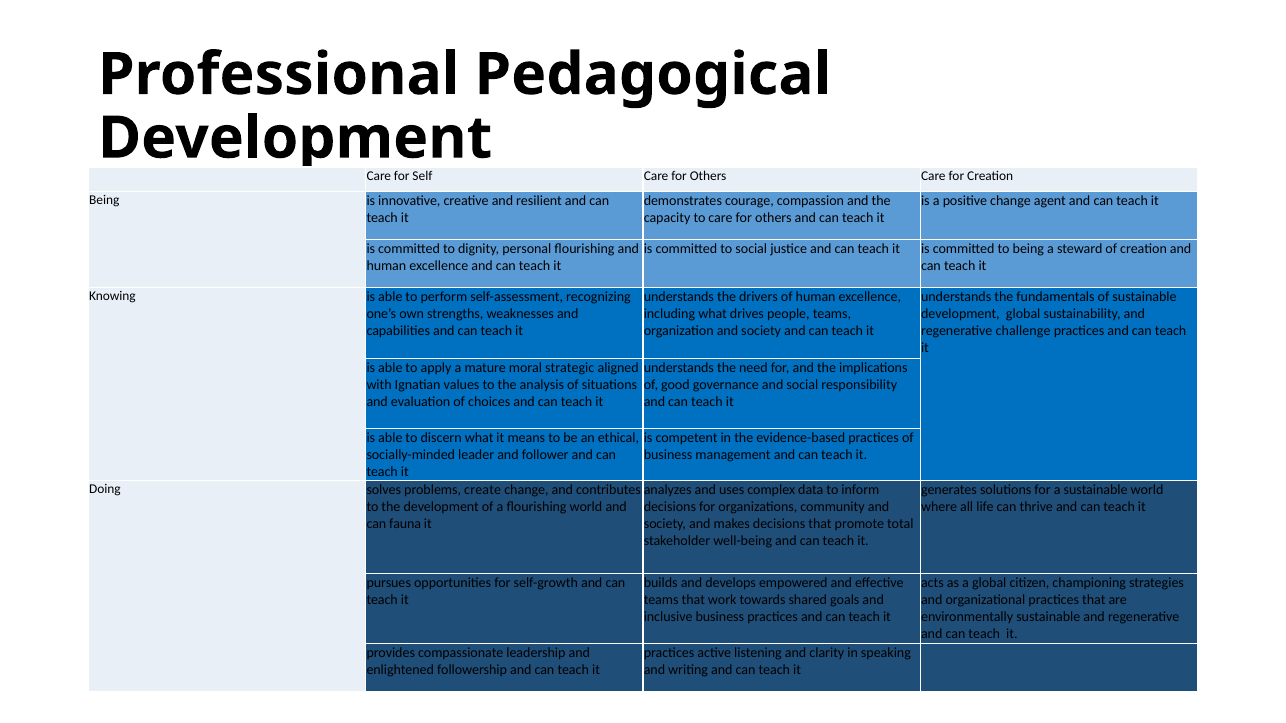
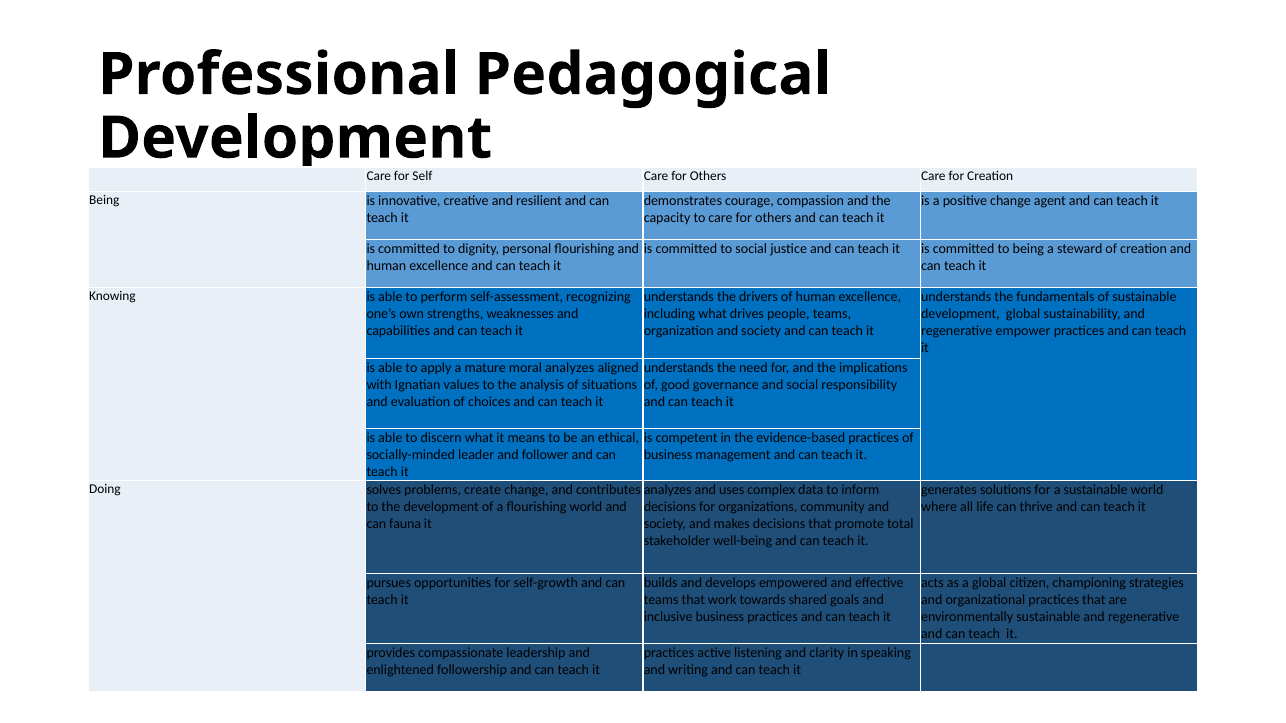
challenge: challenge -> empower (1023, 331)
moral strategic: strategic -> analyzes (570, 368)
